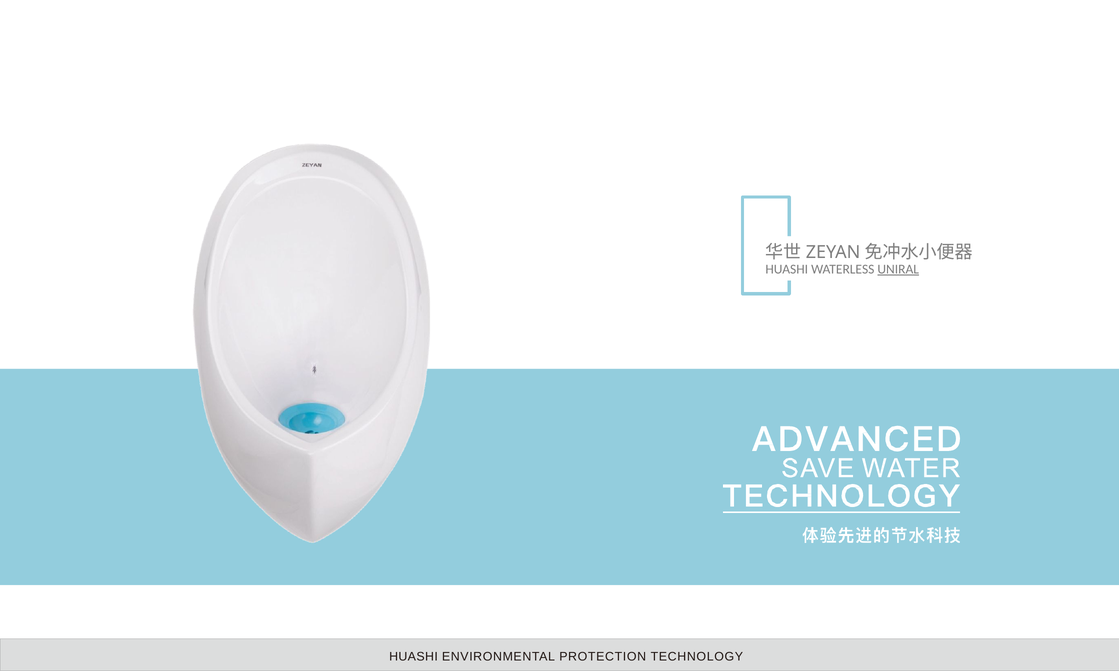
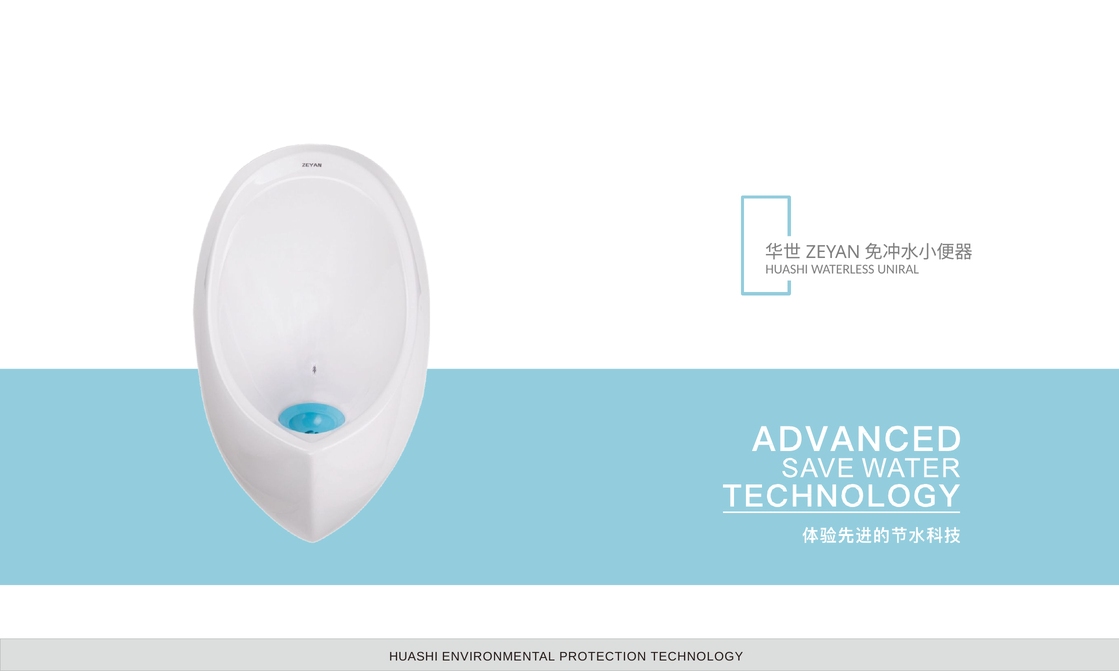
UNIRAL underline: present -> none (898, 269)
